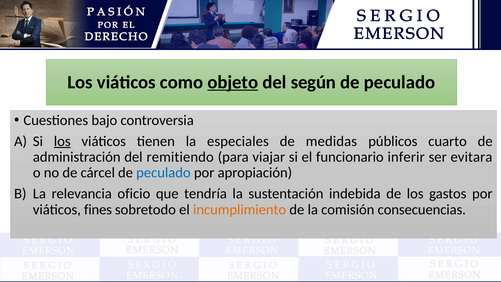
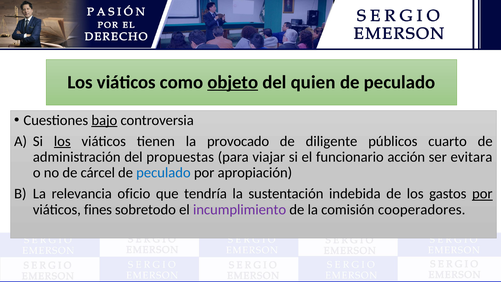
según: según -> quien (313, 82)
bajo underline: none -> present (104, 120)
especiales: especiales -> provocado (238, 141)
medidas: medidas -> diligente (332, 141)
remitiendo: remitiendo -> propuestas (180, 157)
inferir: inferir -> acción (406, 157)
por underline: none -> present (482, 194)
incumplimiento colour: orange -> purple (240, 209)
consecuencias: consecuencias -> cooperadores (422, 209)
